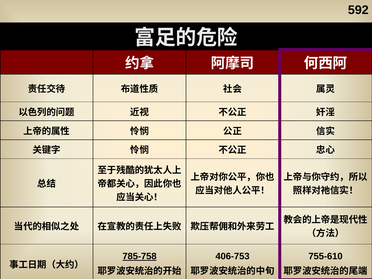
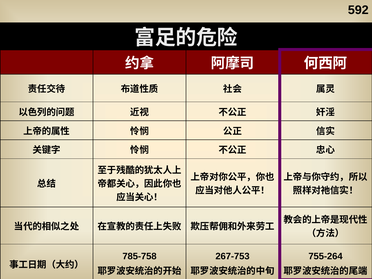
785-758 underline: present -> none (140, 256)
406-753: 406-753 -> 267-753 (233, 256)
755-610: 755-610 -> 755-264 (326, 256)
